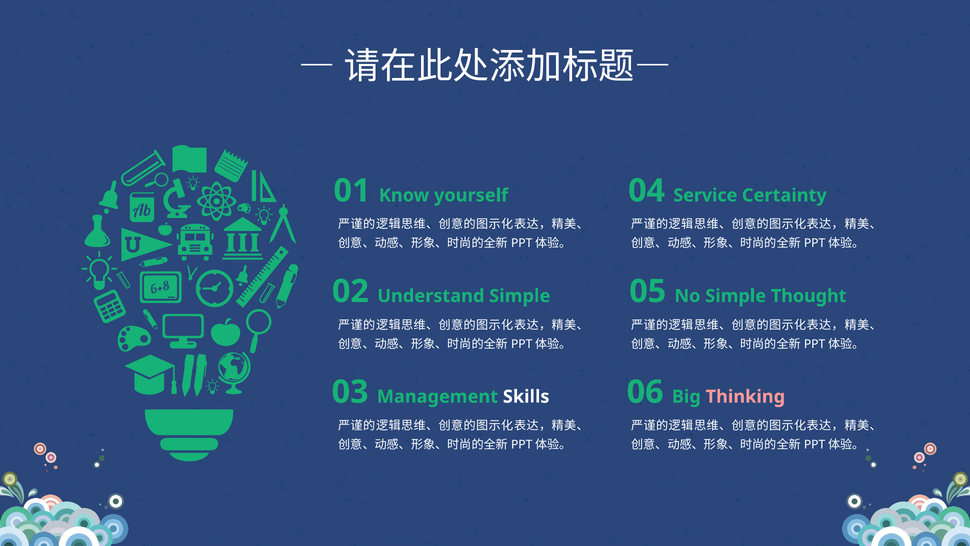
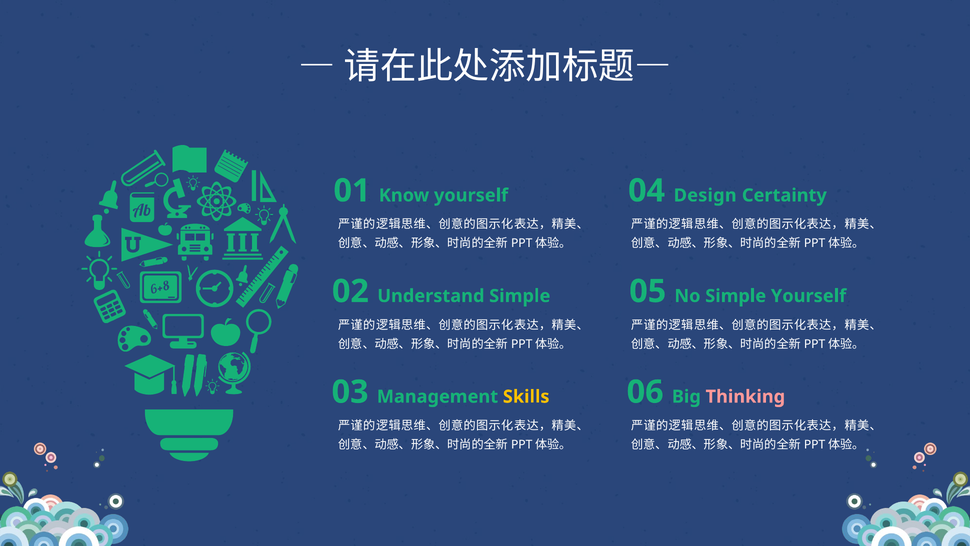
Service: Service -> Design (705, 195)
Simple Thought: Thought -> Yourself (809, 296)
Skills colour: white -> yellow (526, 396)
